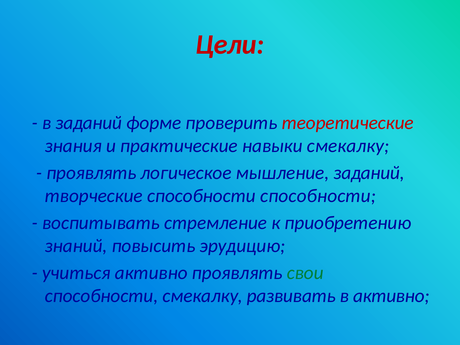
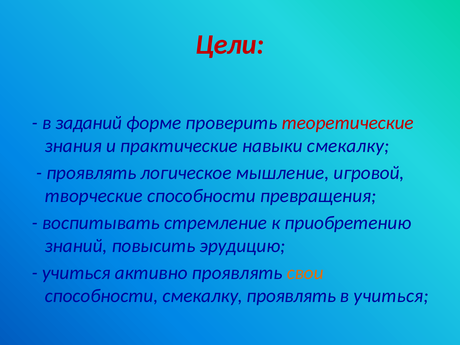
мышление заданий: заданий -> игровой (369, 173)
способности способности: способности -> превращения (318, 196)
свои colour: green -> orange (305, 273)
смекалку развивать: развивать -> проявлять (291, 296)
в активно: активно -> учиться (391, 296)
